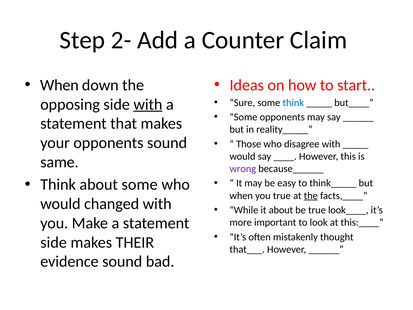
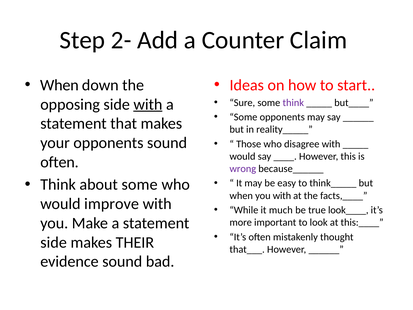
think colour: blue -> purple (293, 103)
same: same -> often (59, 162)
you true: true -> with (282, 195)
the underline: present -> none (311, 195)
changed: changed -> improve (112, 204)
it about: about -> much (281, 210)
